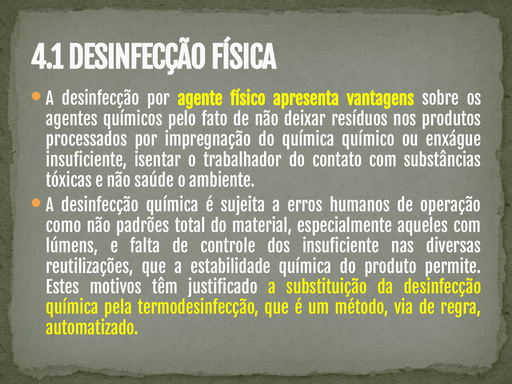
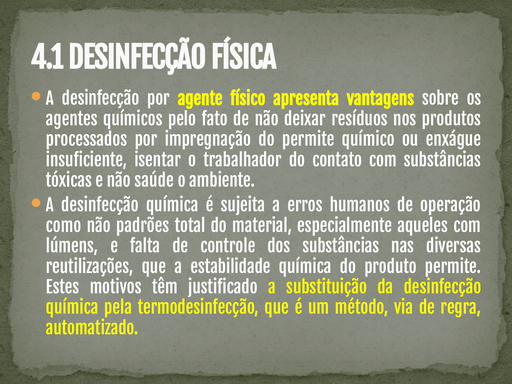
do química: química -> permite (308, 140)
dos insuficiente: insuficiente -> substâncias (341, 247)
